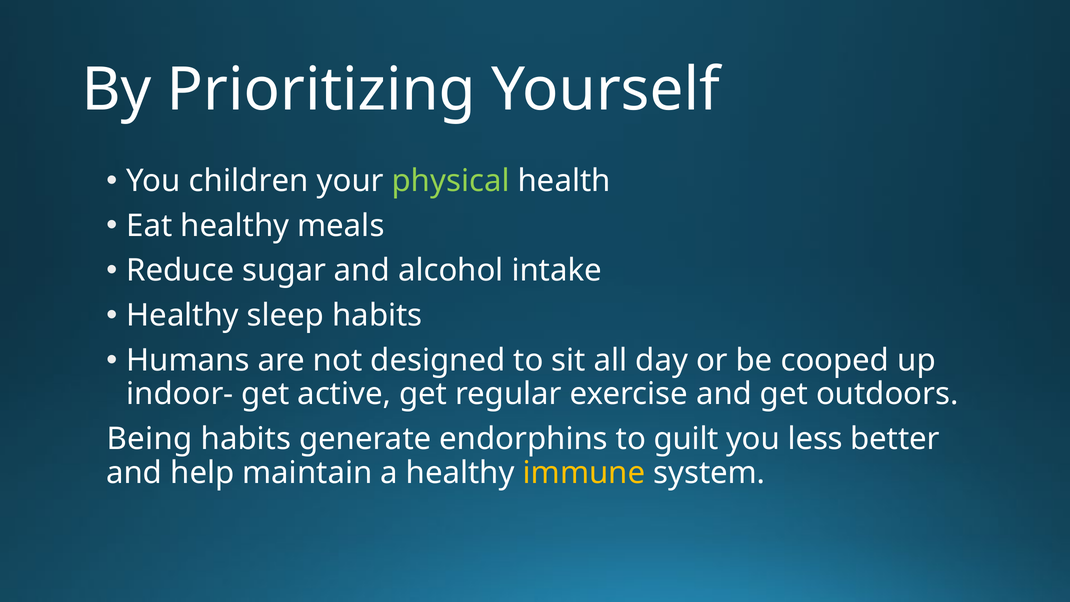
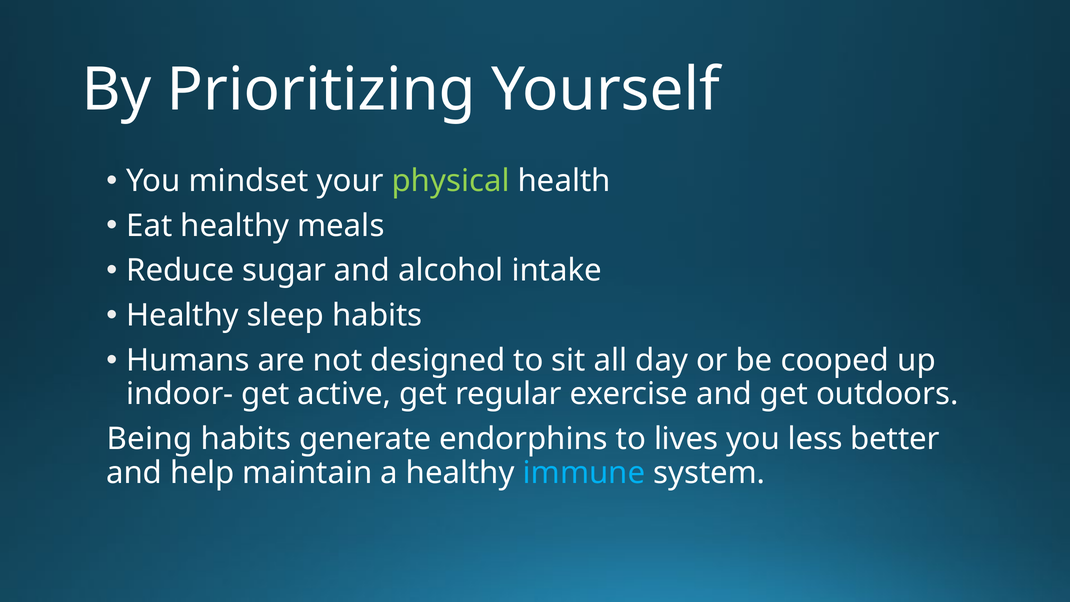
children: children -> mindset (249, 181)
guilt: guilt -> lives (686, 439)
immune colour: yellow -> light blue (584, 473)
